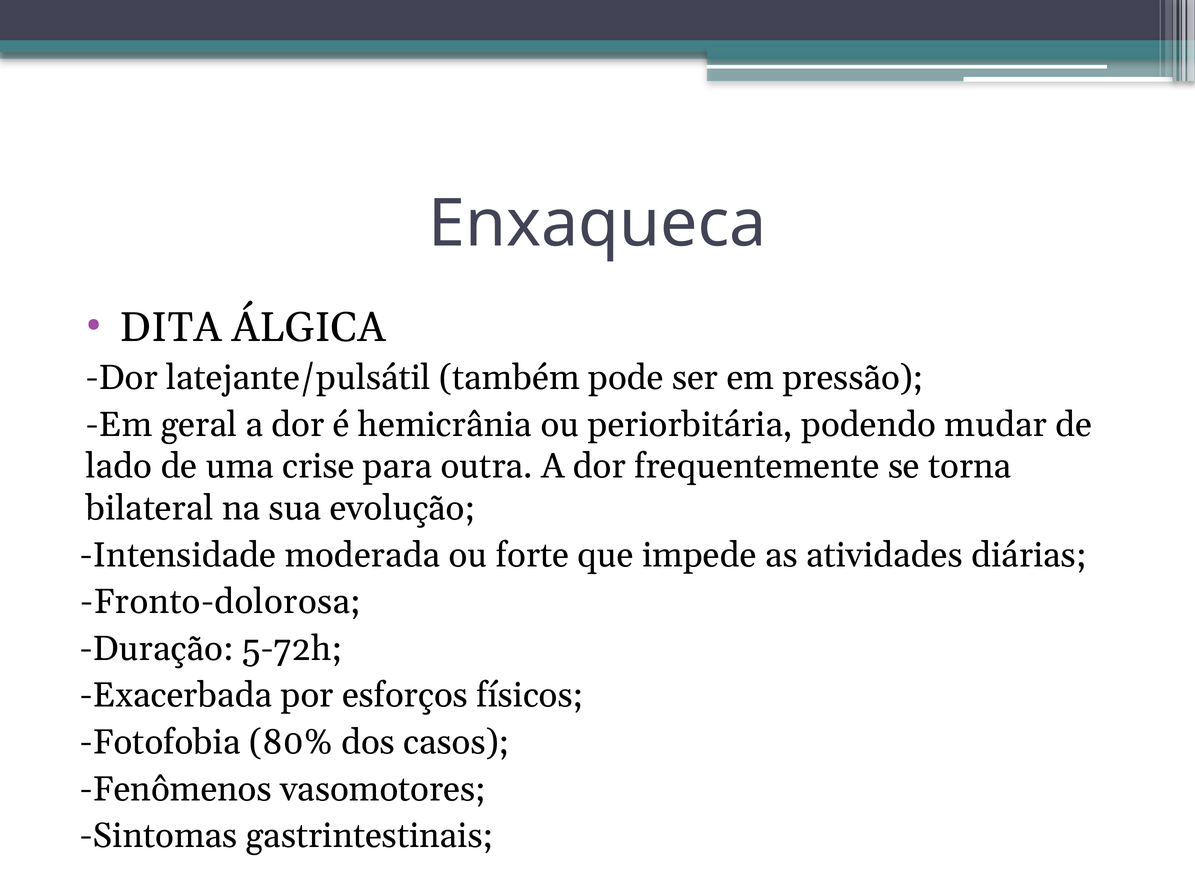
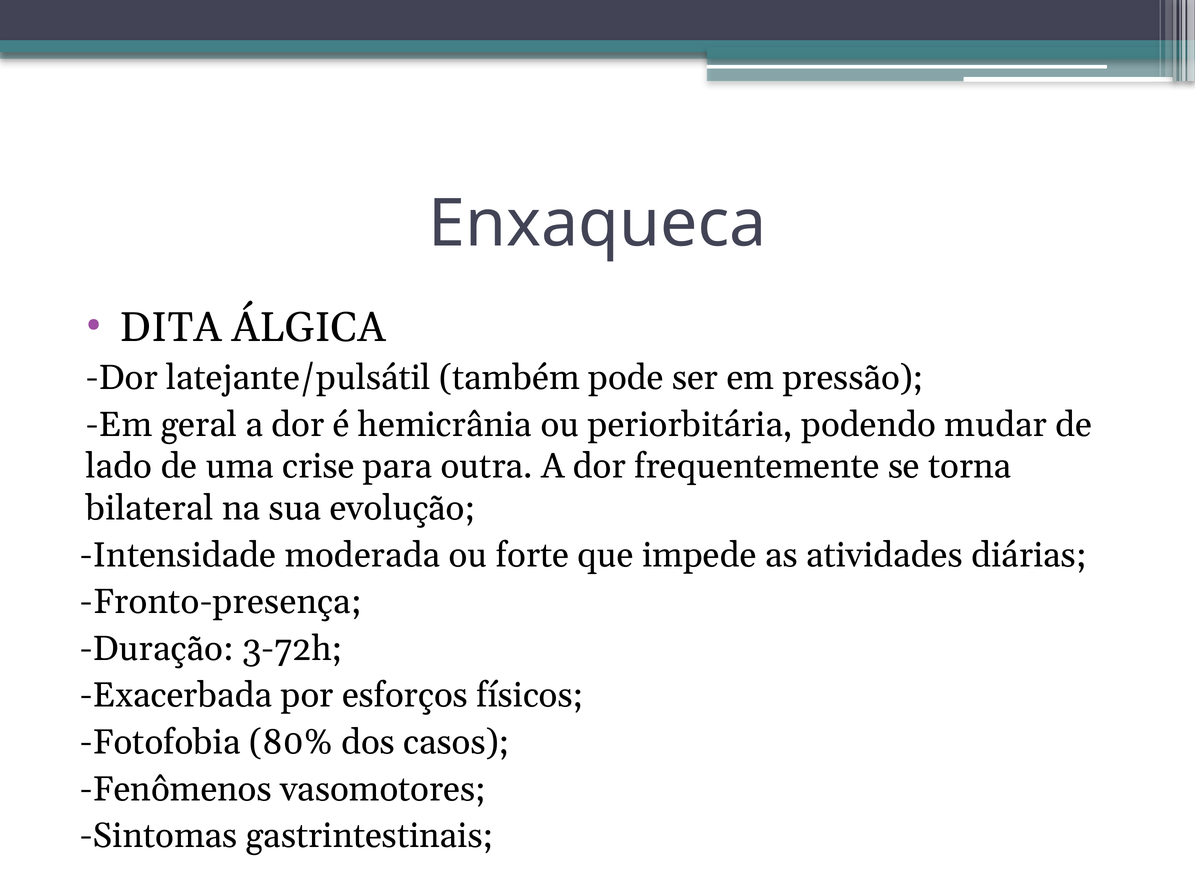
Fronto-dolorosa: Fronto-dolorosa -> Fronto-presença (221, 602)
5-72h: 5-72h -> 3-72h (292, 649)
